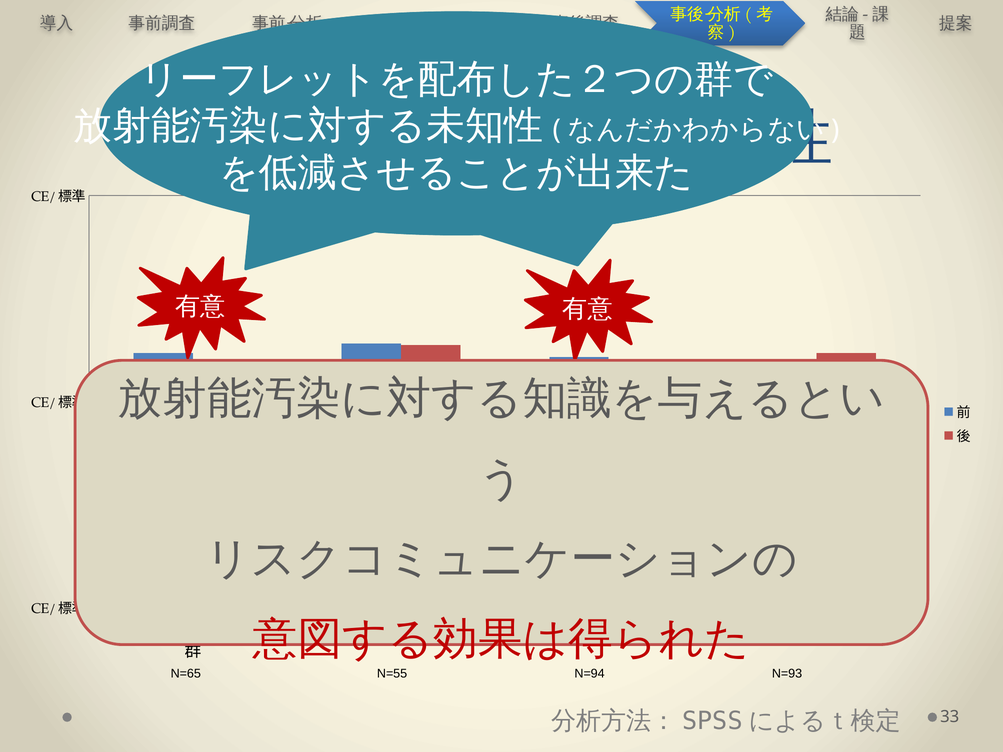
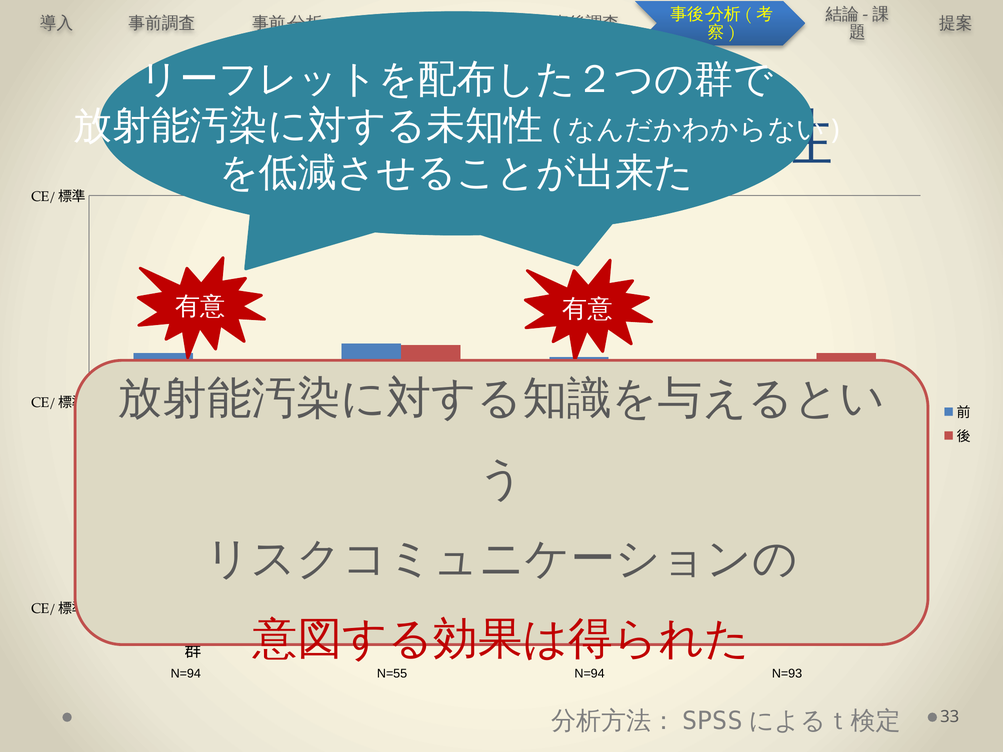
N=65: N=65 -> N=94 (186, 674)
